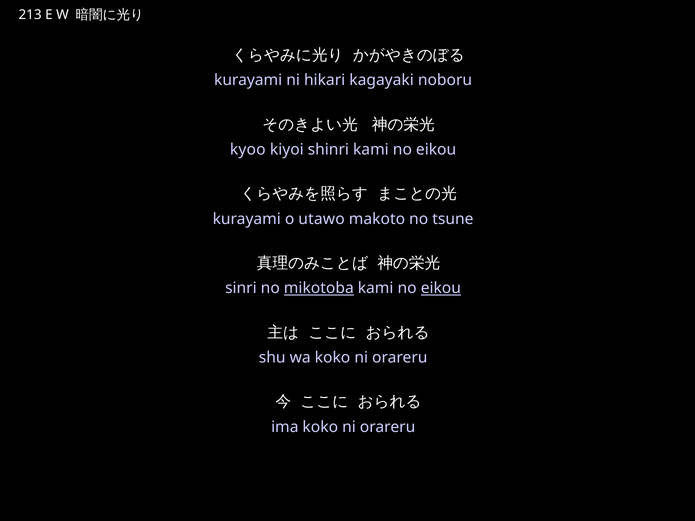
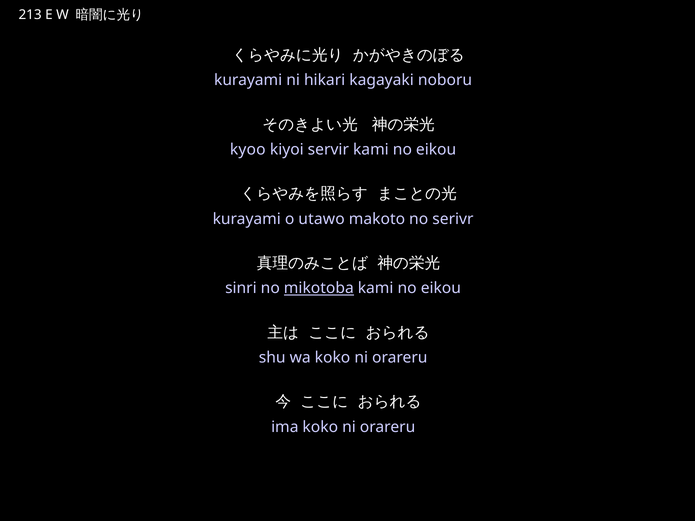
shinri: shinri -> servir (328, 150)
tsune: tsune -> serivr (453, 219)
eikou underline: present -> none (441, 288)
